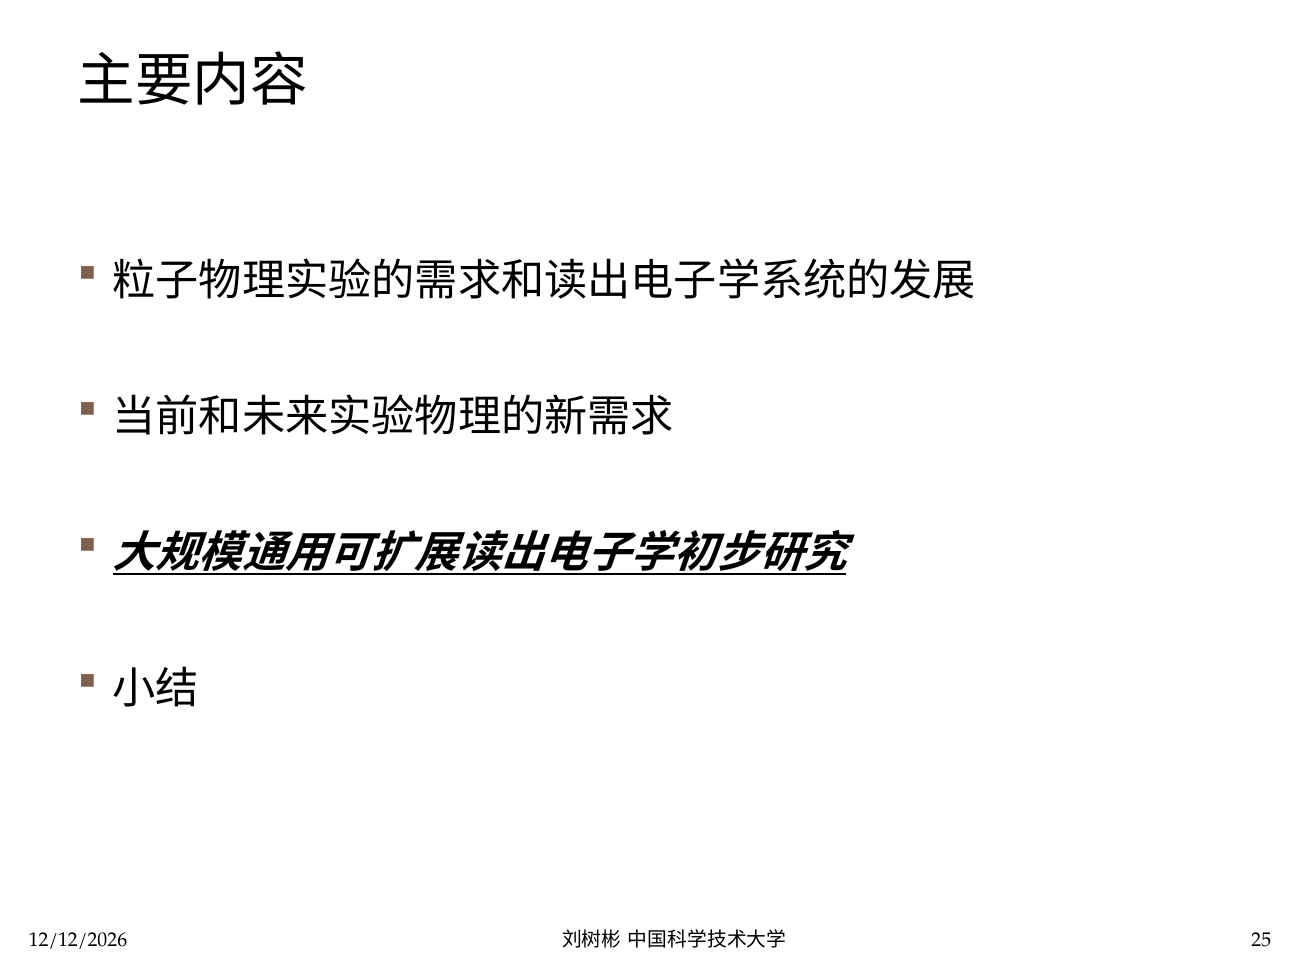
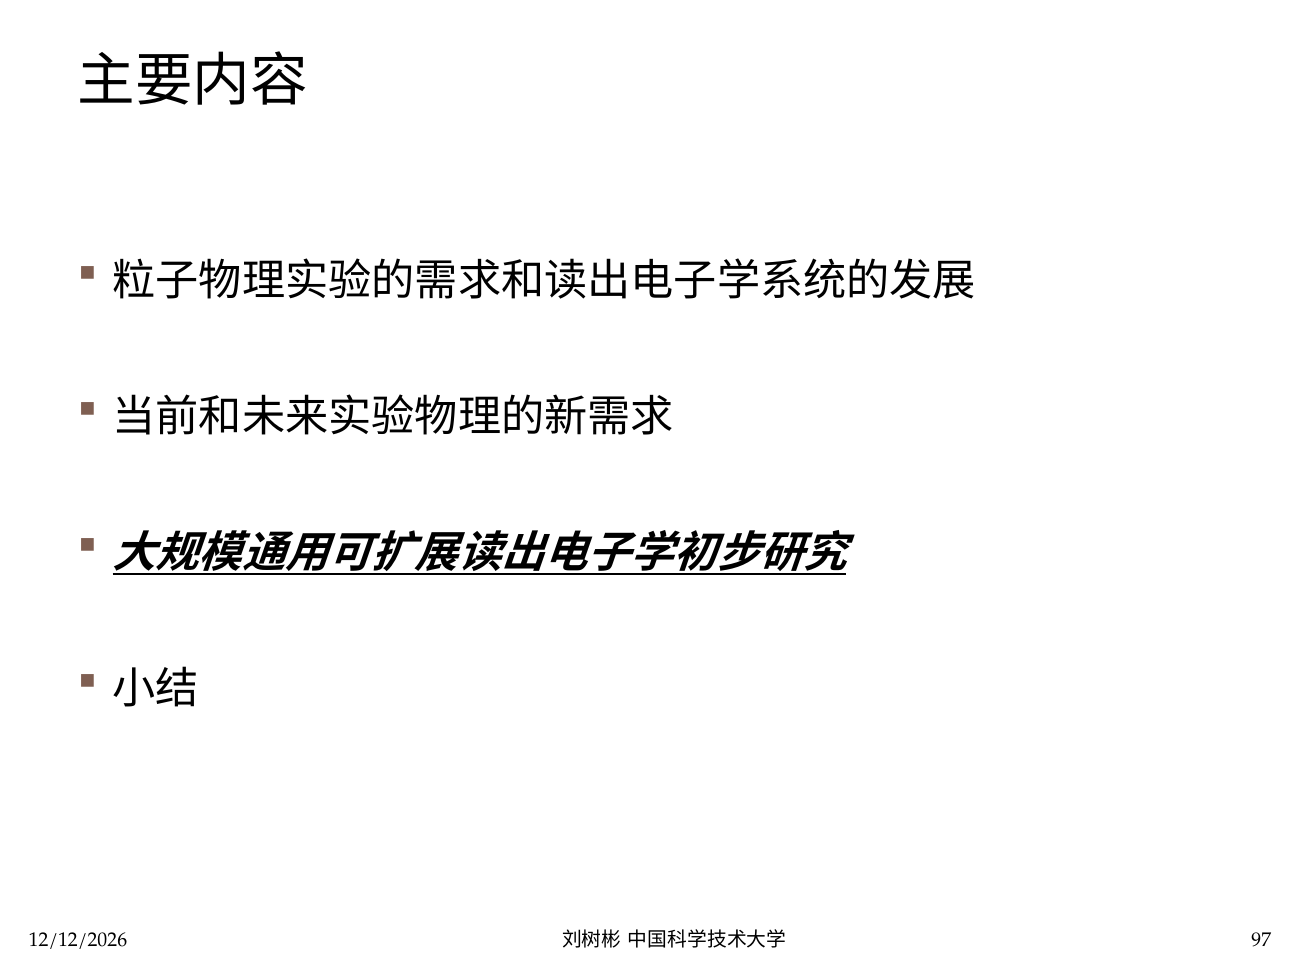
25: 25 -> 97 (1261, 940)
